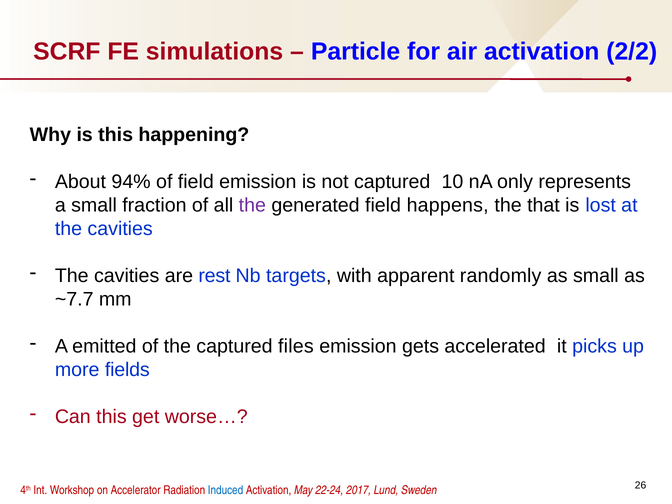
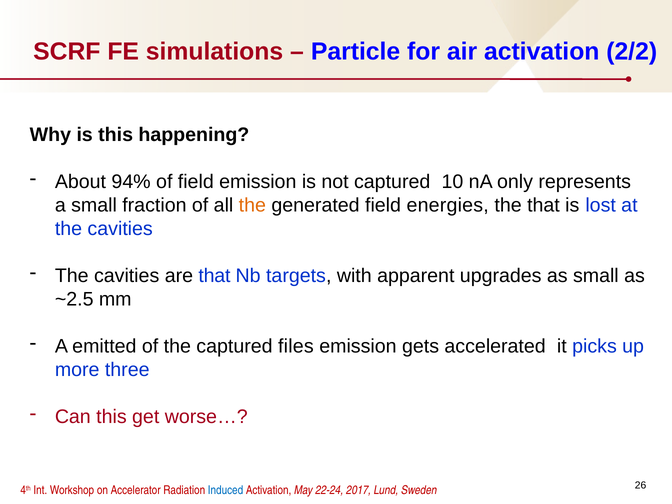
the colour: purple -> orange (252, 205)
happens: happens -> energies (448, 205)
are rest: rest -> that (214, 276)
randomly: randomly -> upgrades (501, 276)
~7.7: ~7.7 -> ~2.5 (74, 299)
fields: fields -> three (127, 370)
